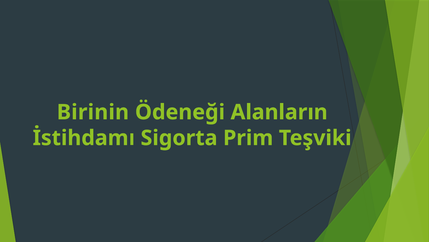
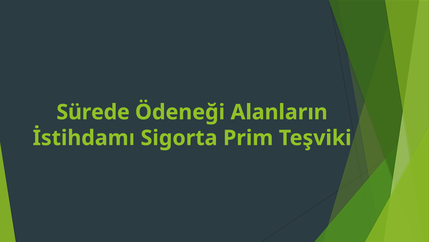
Birinin: Birinin -> Sürede (93, 112)
